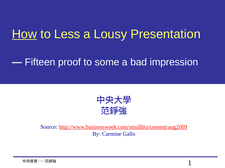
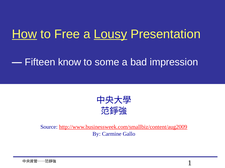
Less: Less -> Free (67, 34)
Lousy underline: none -> present (110, 34)
proof: proof -> know (70, 62)
